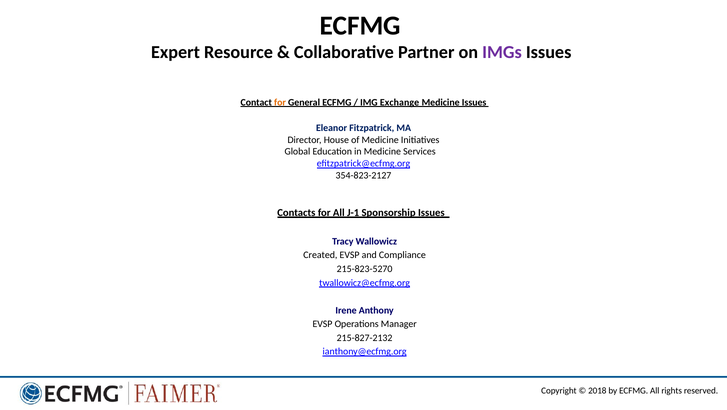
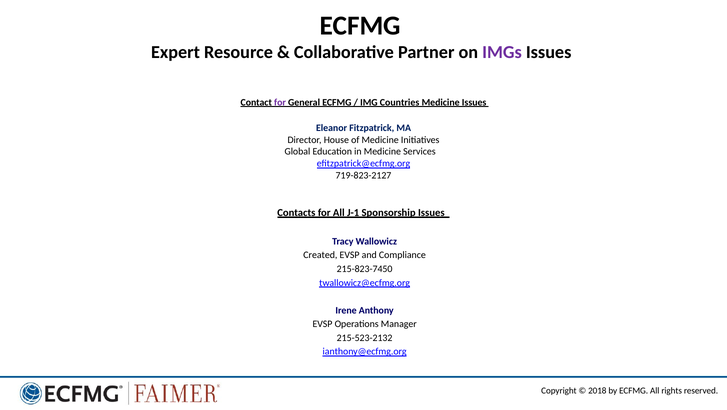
for colour: orange -> purple (280, 102)
Exchange: Exchange -> Countries (400, 102)
354-823-2127: 354-823-2127 -> 719-823-2127 (363, 175)
215-823-5270: 215-823-5270 -> 215-823-7450 (365, 268)
215-827-2132: 215-827-2132 -> 215-523-2132 (365, 337)
